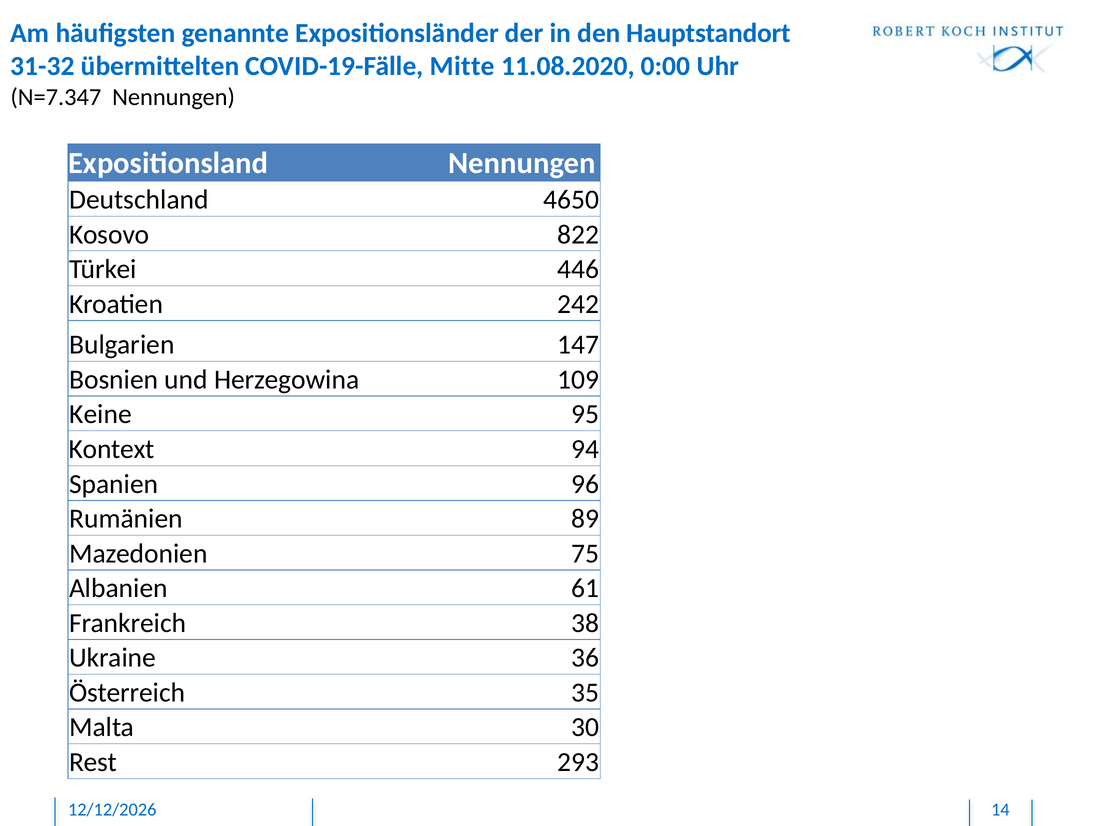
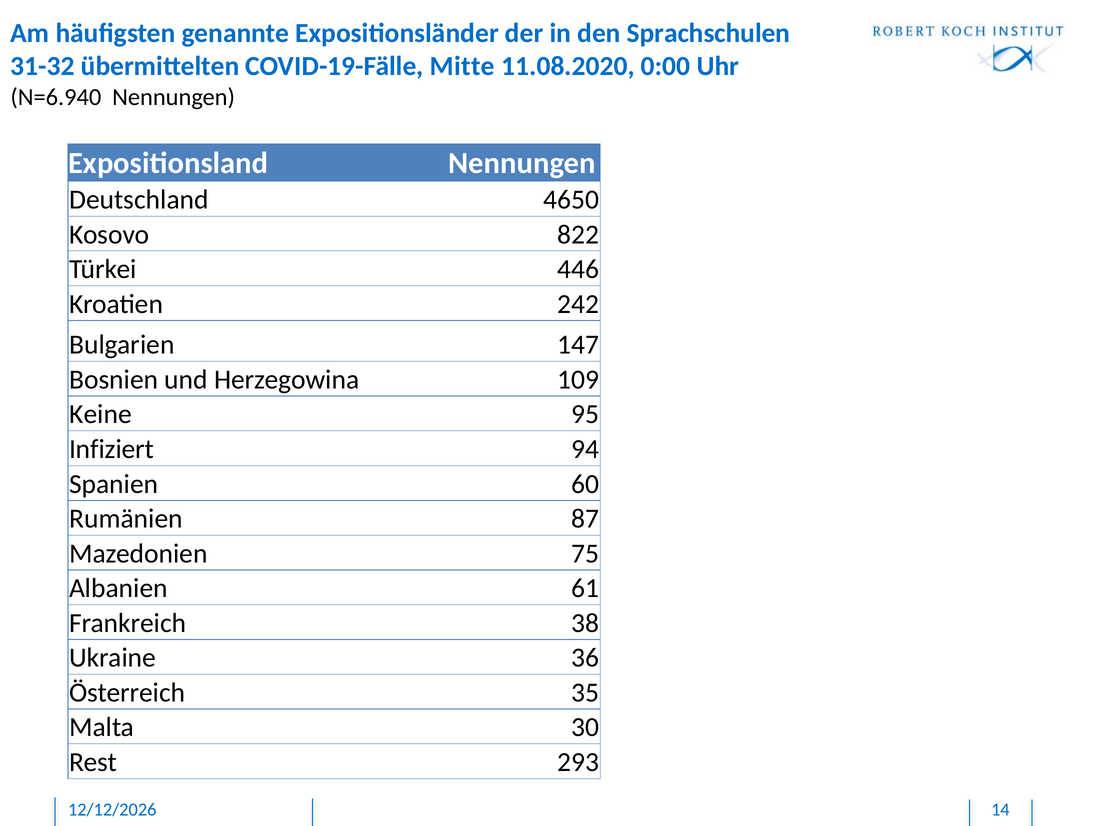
Hauptstandort: Hauptstandort -> Sprachschulen (709, 33)
N=7.347: N=7.347 -> N=6.940 (56, 97)
Kontext: Kontext -> Infiziert (112, 449)
96: 96 -> 60 (585, 484)
89: 89 -> 87 (585, 519)
